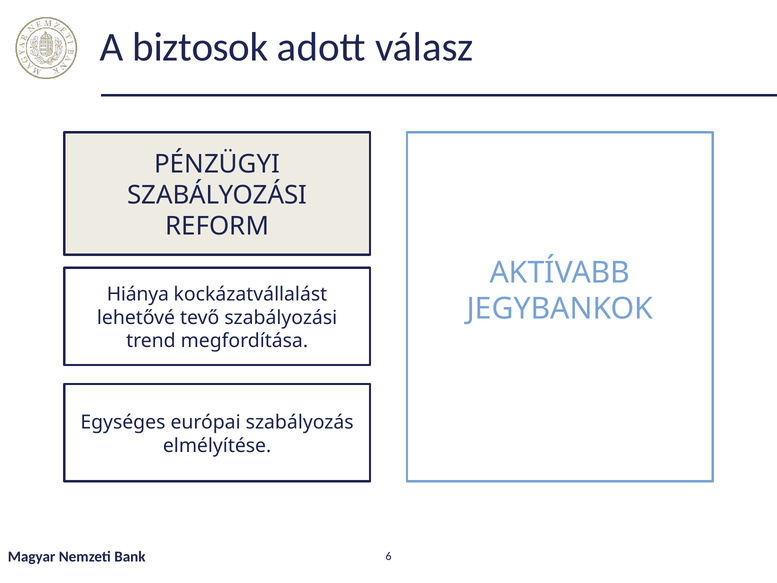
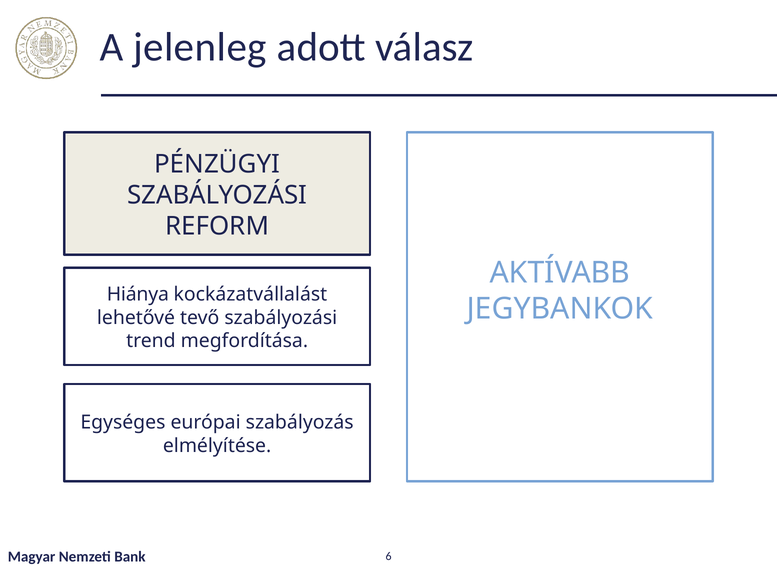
biztosok: biztosok -> jelenleg (200, 47)
